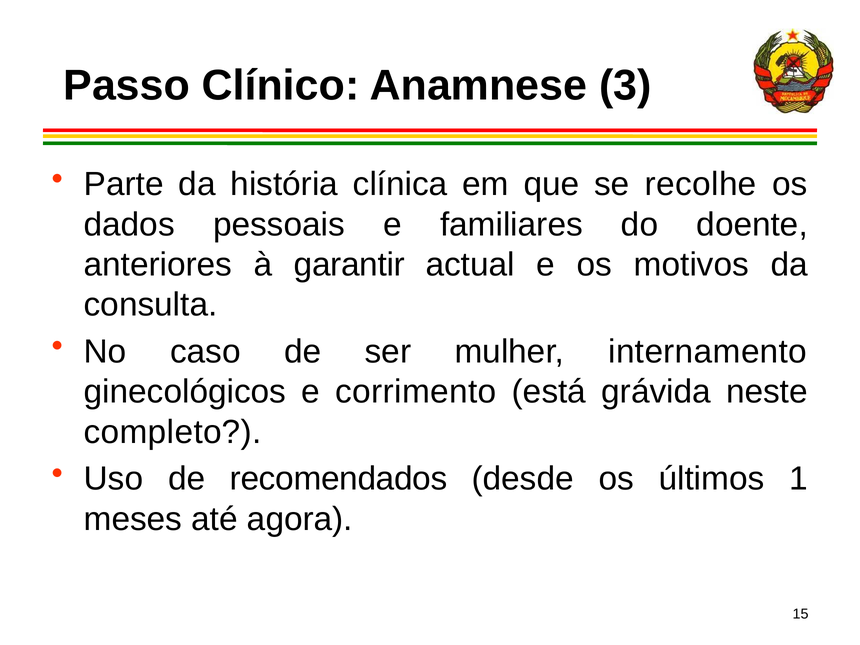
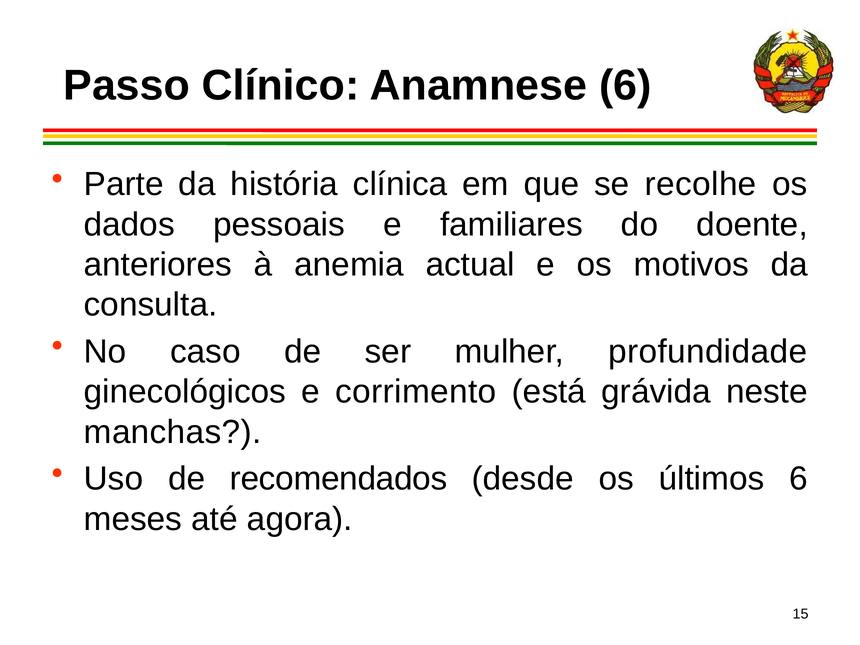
Anamnese 3: 3 -> 6 (625, 85)
garantir: garantir -> anemia (349, 265)
internamento: internamento -> profundidade (708, 352)
completo: completo -> manchas (173, 432)
últimos 1: 1 -> 6 (798, 479)
